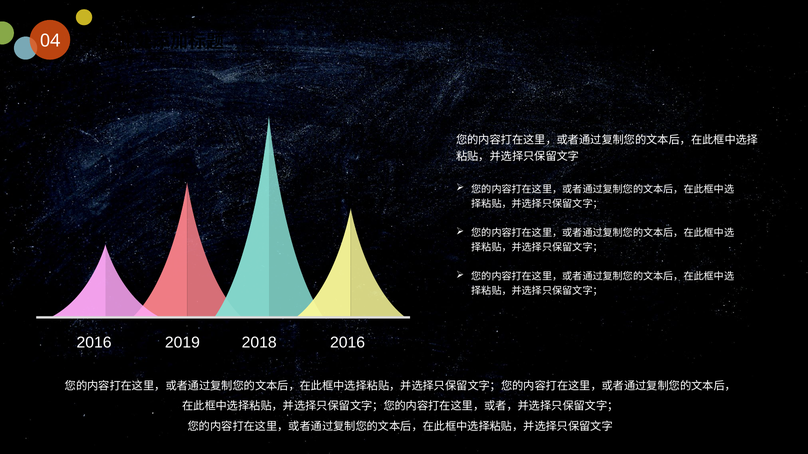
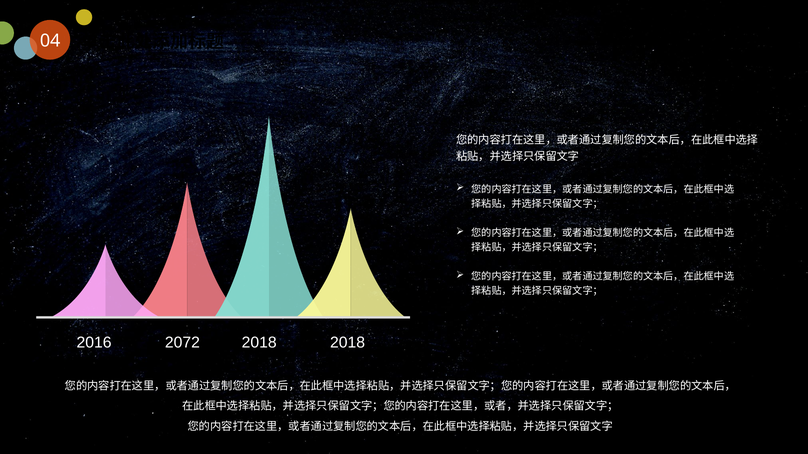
2019: 2019 -> 2072 (182, 343)
2018 2016: 2016 -> 2018 (348, 343)
